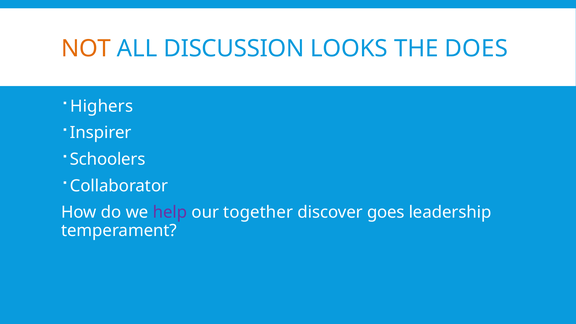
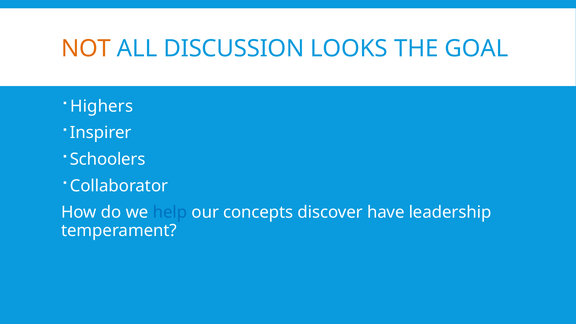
DOES: DOES -> GOAL (476, 48)
help colour: purple -> blue (170, 212)
together: together -> concepts (258, 212)
goes: goes -> have (386, 212)
